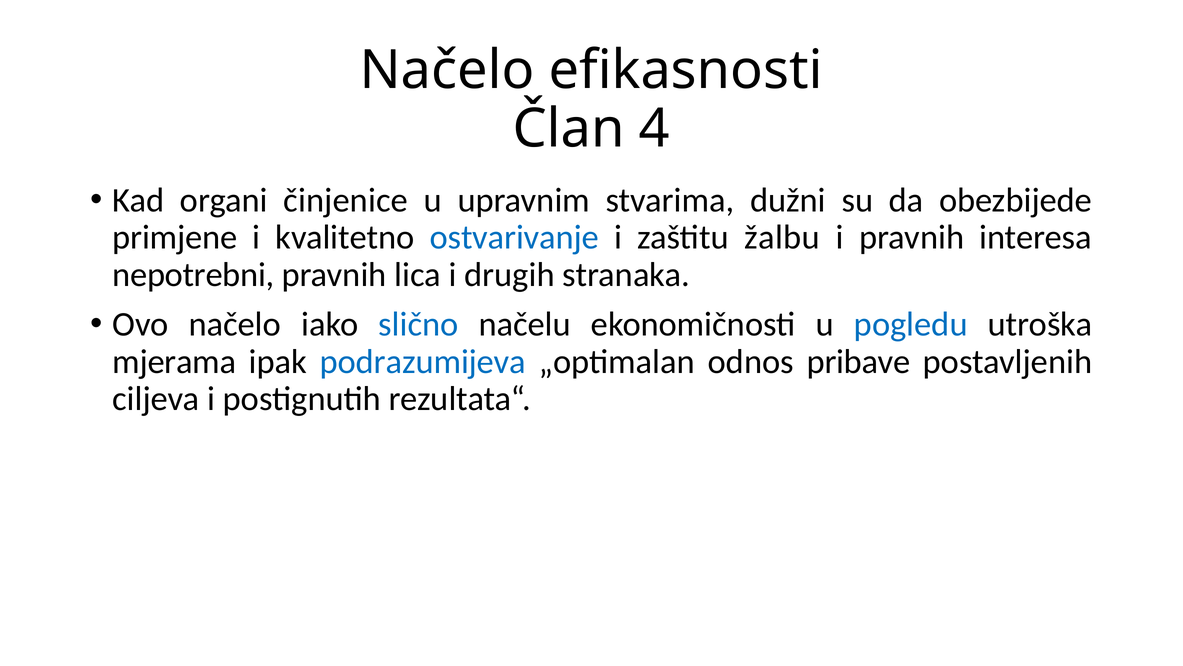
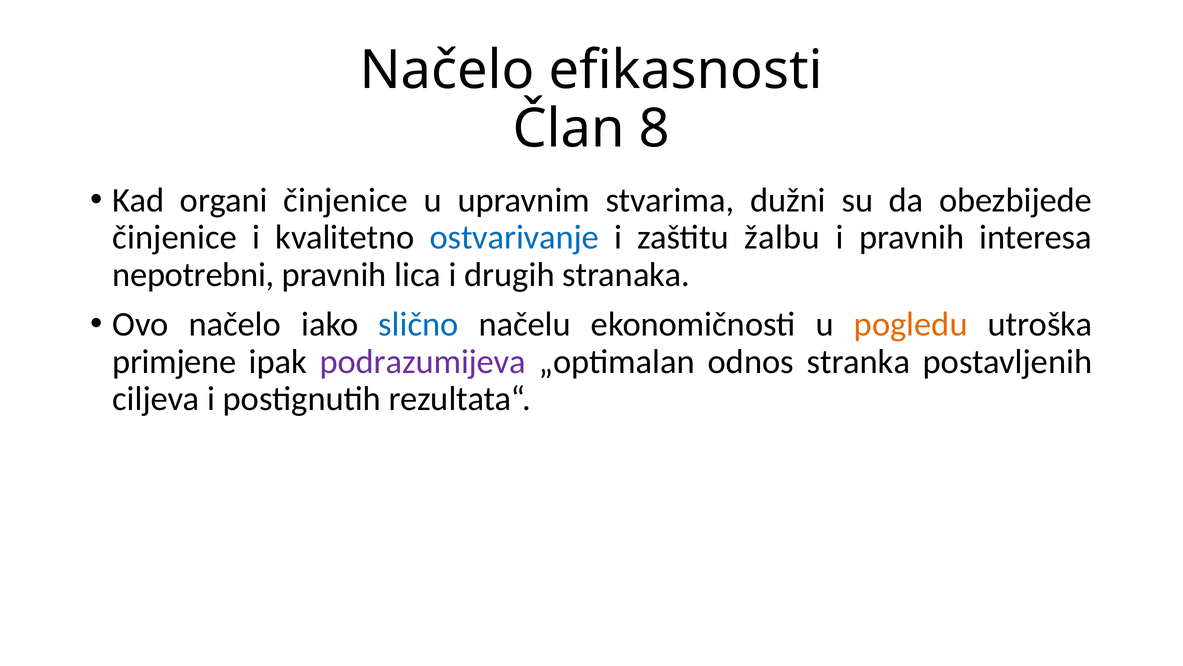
4: 4 -> 8 (654, 129)
primjene: primjene -> činjenice (175, 237)
pogledu colour: blue -> orange (911, 324)
mjerama: mjerama -> primjene (174, 361)
podrazumijeva colour: blue -> purple (423, 361)
pribave: pribave -> stranka (858, 361)
